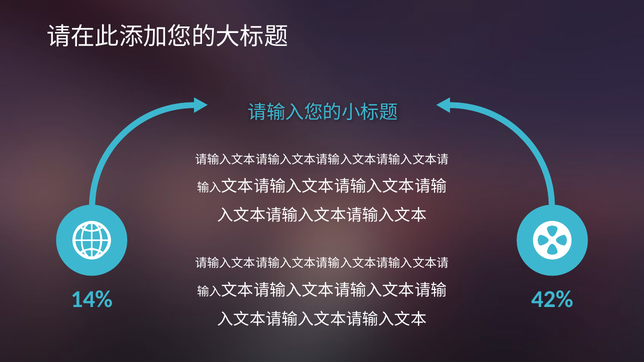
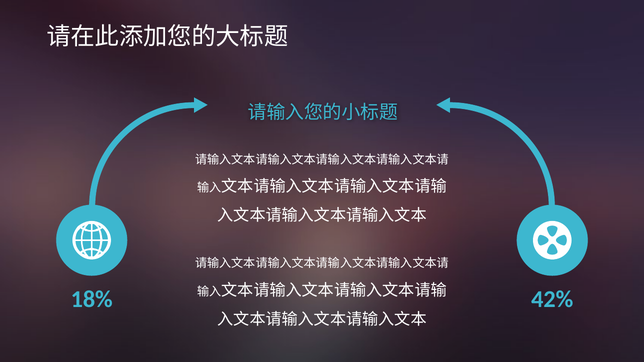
14%: 14% -> 18% (92, 299)
